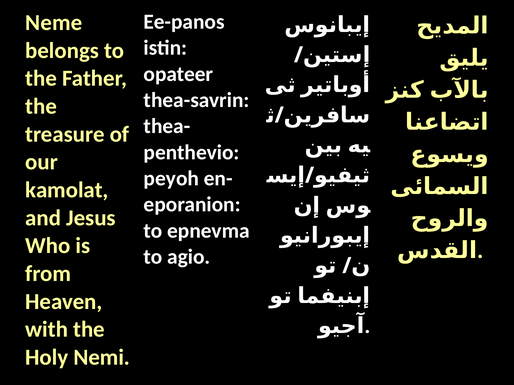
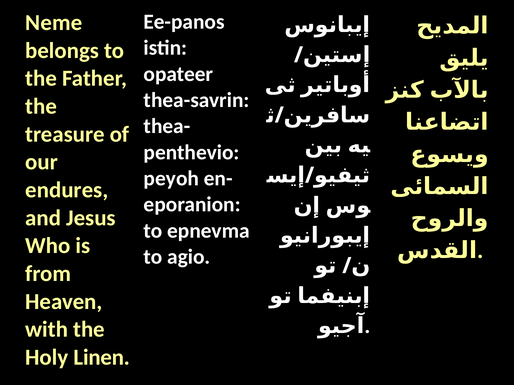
kamolat: kamolat -> endures (67, 190)
Nemi: Nemi -> Linen (102, 358)
